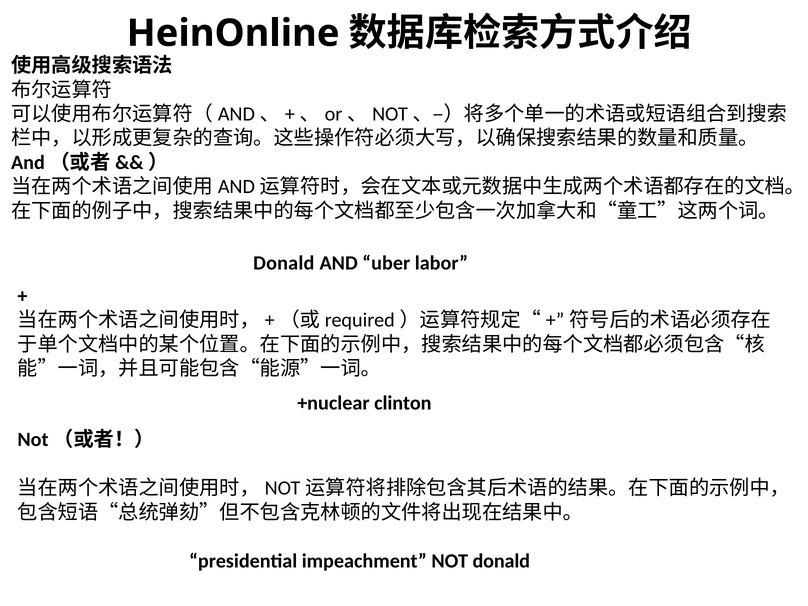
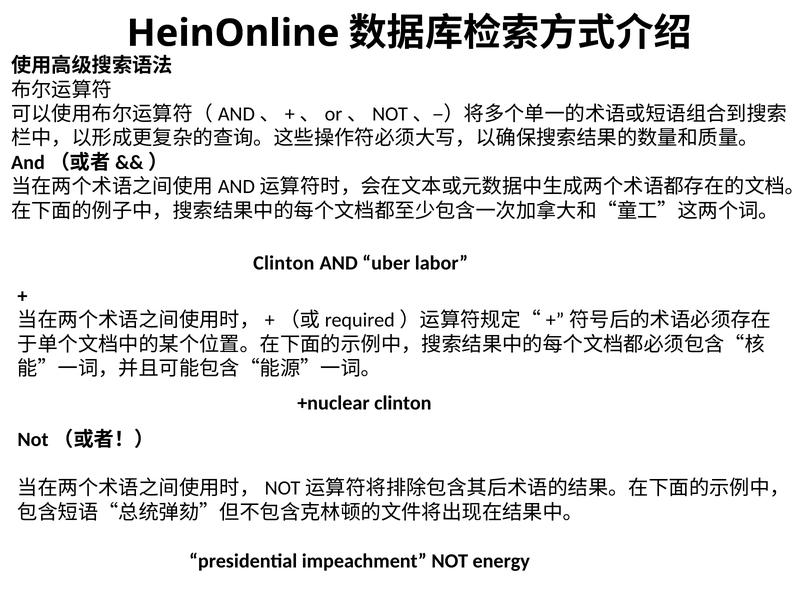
Donald: Donald -> Clinton (284, 263)
NOT donald: donald -> energy (501, 561)
